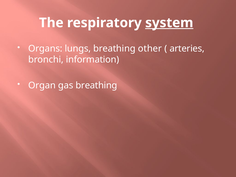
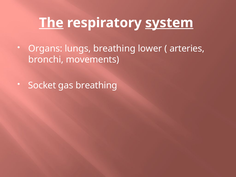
The underline: none -> present (51, 23)
other: other -> lower (150, 49)
information: information -> movements (93, 60)
Organ: Organ -> Socket (42, 85)
